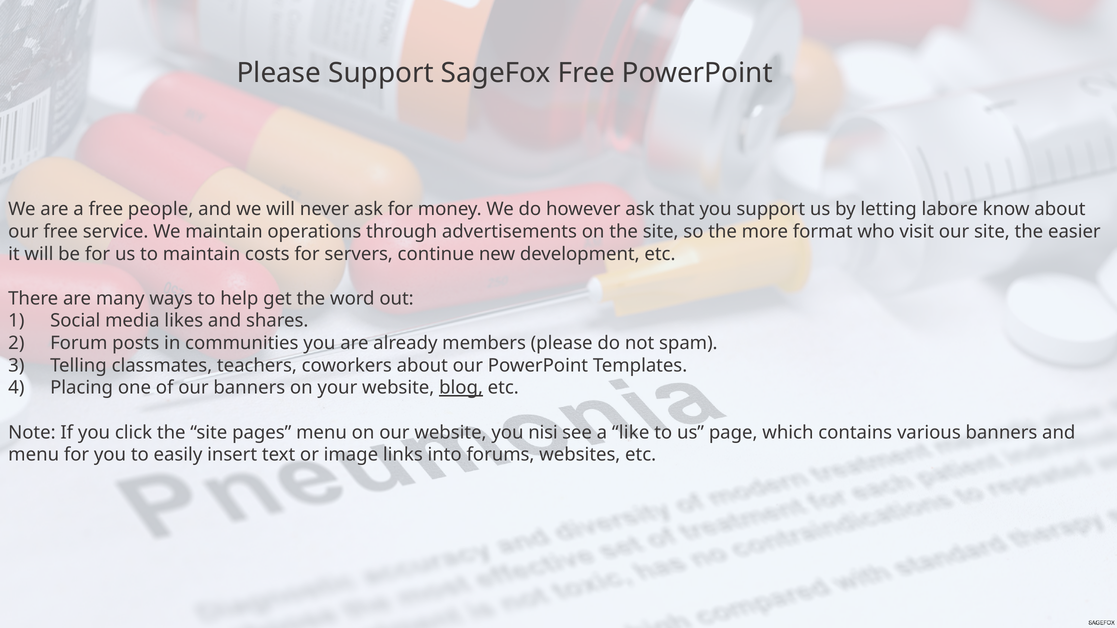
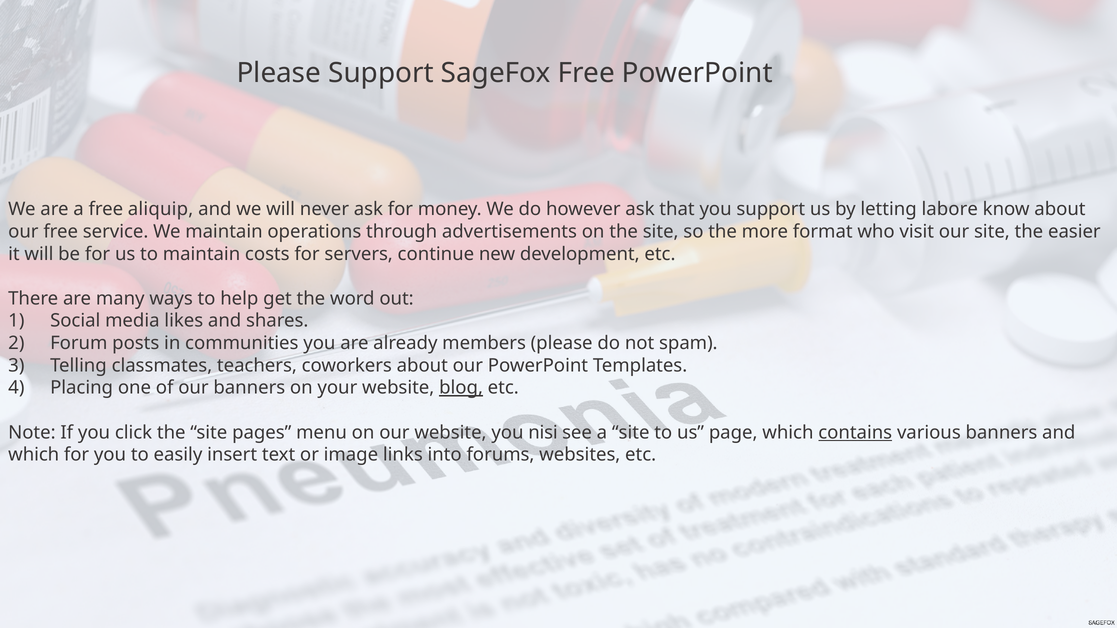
people: people -> aliquip (161, 209)
a like: like -> site (631, 433)
contains underline: none -> present (855, 433)
menu: menu -> which (34, 455)
